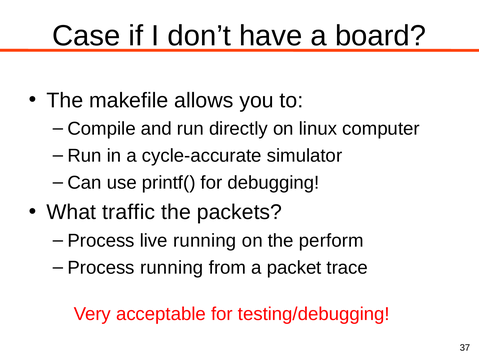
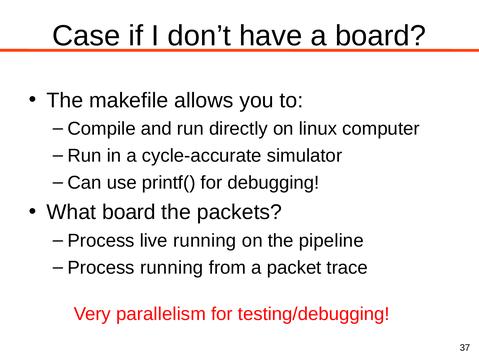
What traffic: traffic -> board (129, 212)
perform: perform -> pipeline (331, 241)
acceptable: acceptable -> parallelism (161, 314)
